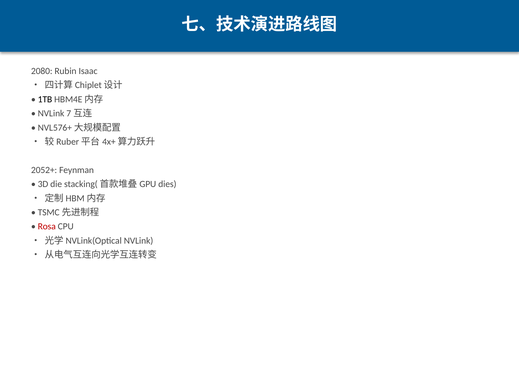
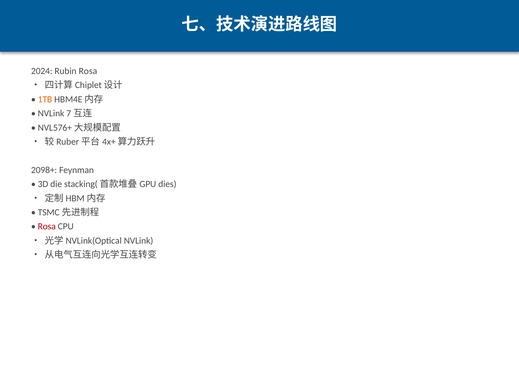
2080: 2080 -> 2024 (42, 71)
Rubin Isaac: Isaac -> Rosa (88, 71)
1TB colour: black -> orange (45, 99)
2052+: 2052+ -> 2098+ (44, 170)
